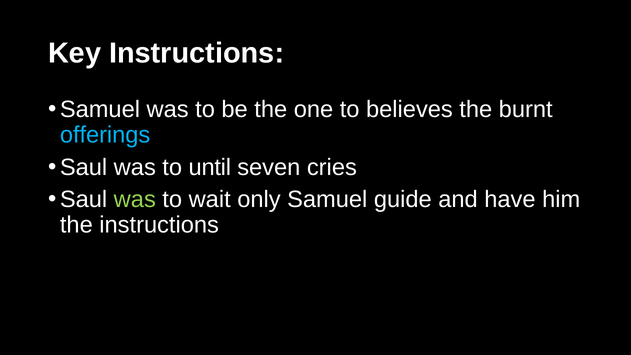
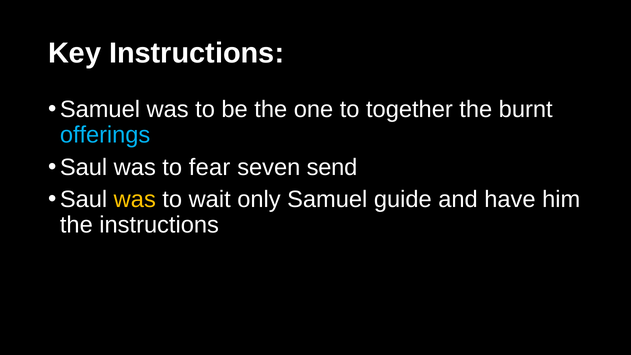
believes: believes -> together (409, 109)
until: until -> fear (210, 167)
cries: cries -> send (332, 167)
was colour: light green -> yellow (135, 199)
